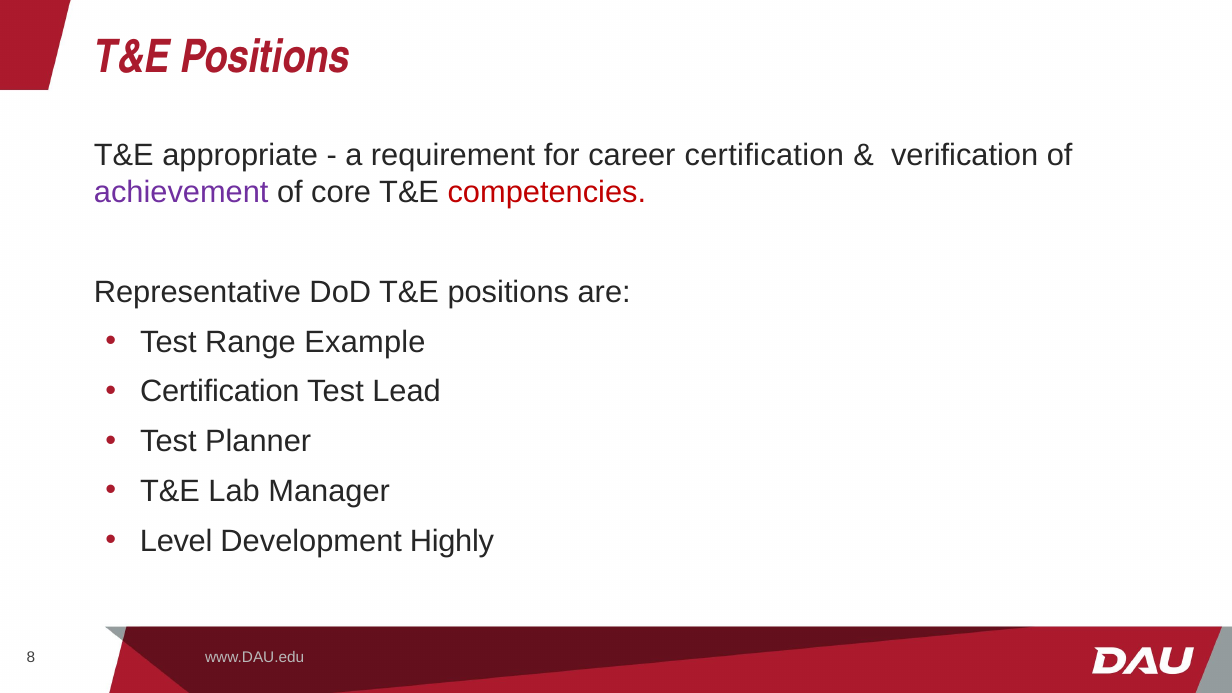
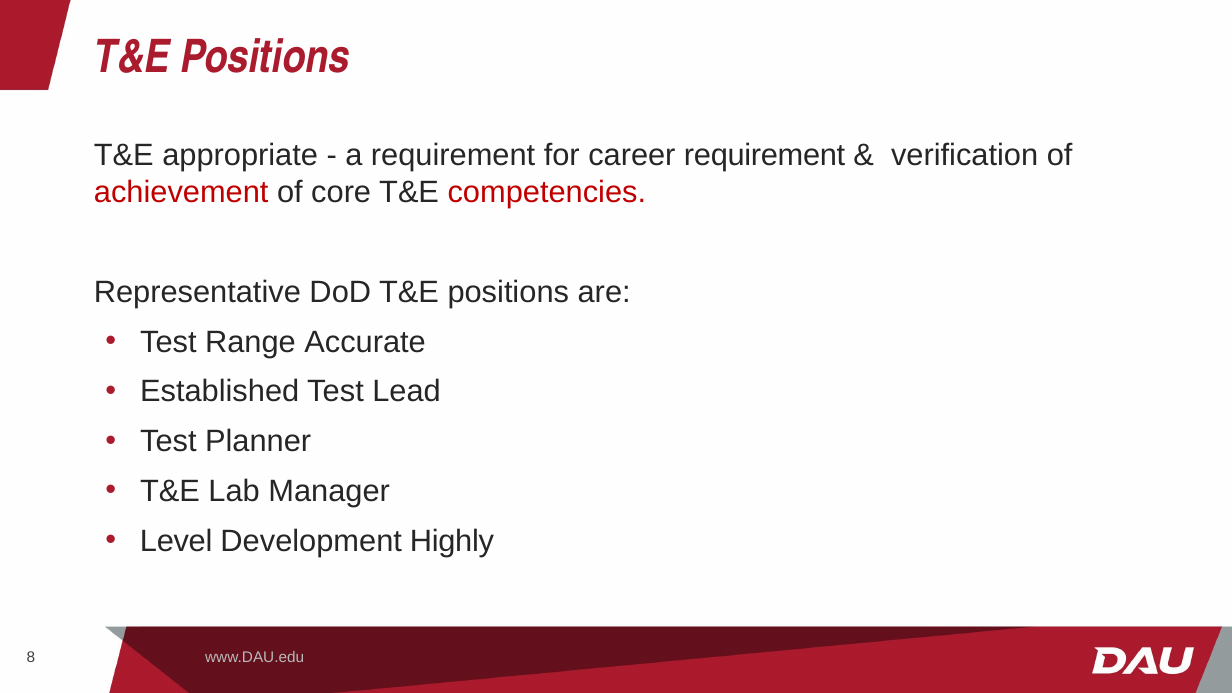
career certification: certification -> requirement (765, 156)
achievement colour: purple -> red (181, 193)
Example: Example -> Accurate (365, 342)
Certification: Certification -> Established (220, 392)
